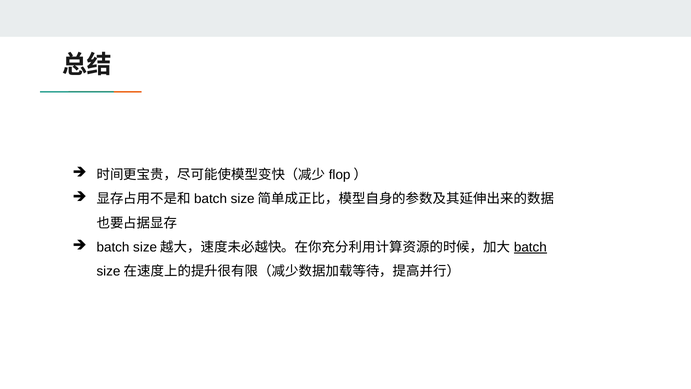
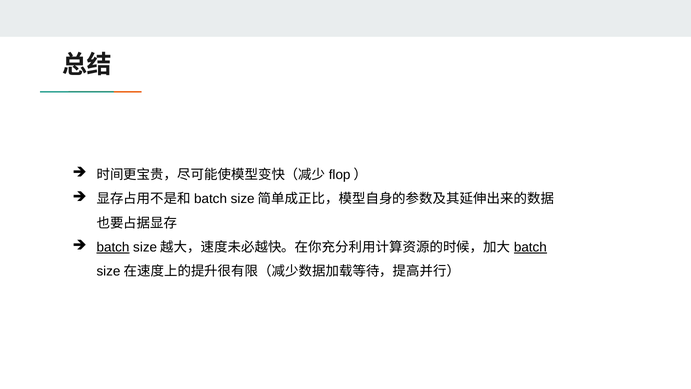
batch underline: none -> present (113, 247)
